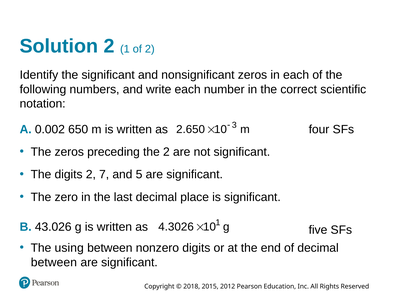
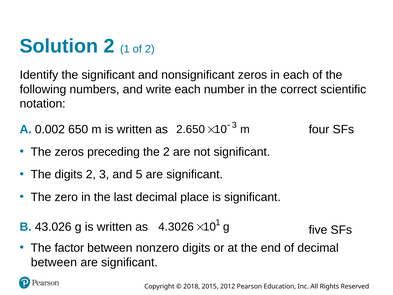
2 7: 7 -> 3 (104, 174)
using: using -> factor (69, 248)
